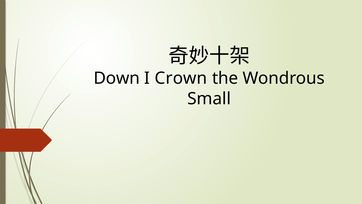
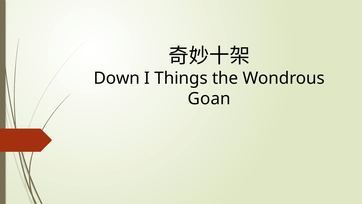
Crown: Crown -> Things (181, 78)
Small: Small -> Goan (209, 99)
